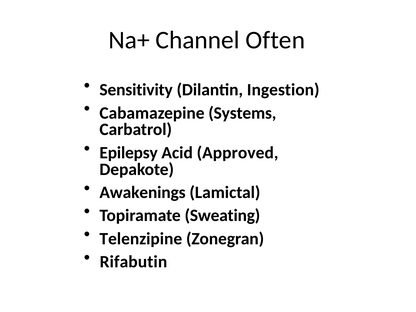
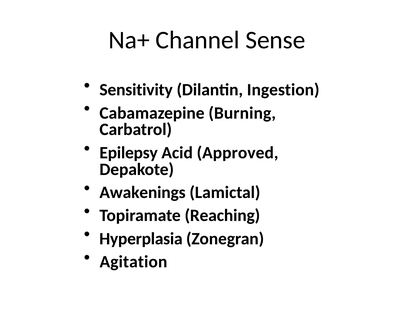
Often: Often -> Sense (275, 40)
Systems: Systems -> Burning (242, 113)
Sweating: Sweating -> Reaching (222, 216)
Telenzipine: Telenzipine -> Hyperplasia (141, 239)
Rifabutin: Rifabutin -> Agitation (133, 262)
